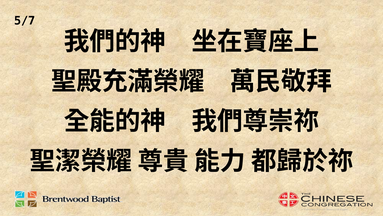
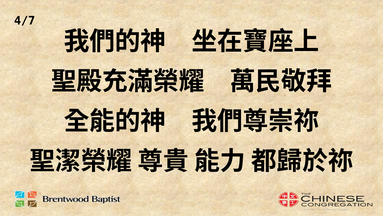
5/7: 5/7 -> 4/7 (25, 21)
